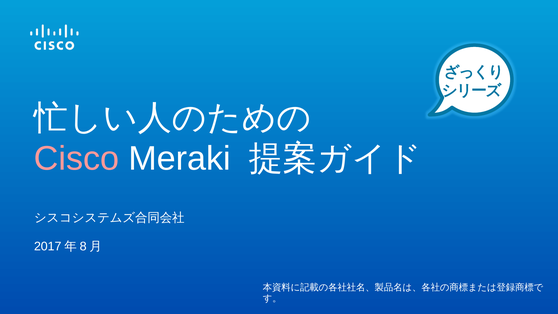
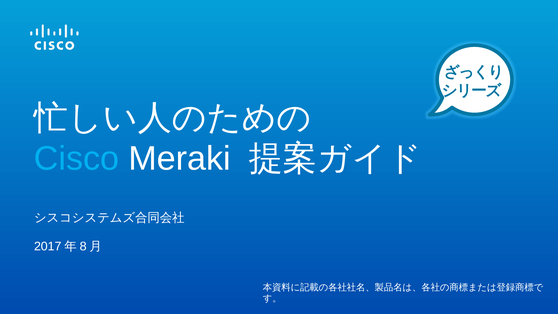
Cisco colour: pink -> light blue (77, 159)
